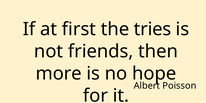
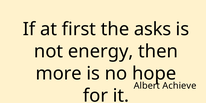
tries: tries -> asks (153, 29)
friends: friends -> energy (101, 51)
Poisson: Poisson -> Achieve (179, 86)
